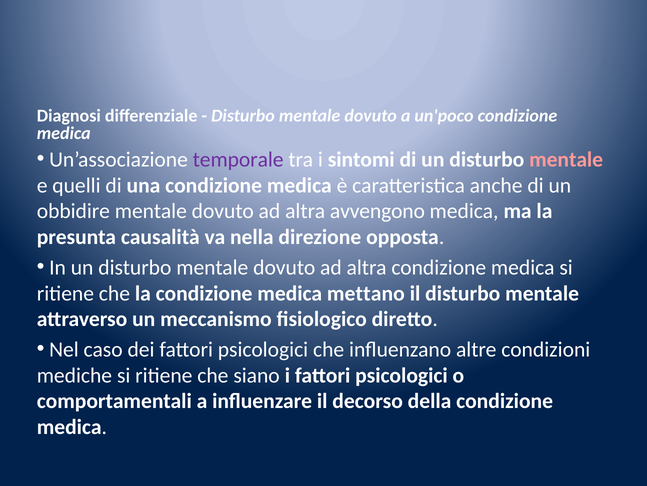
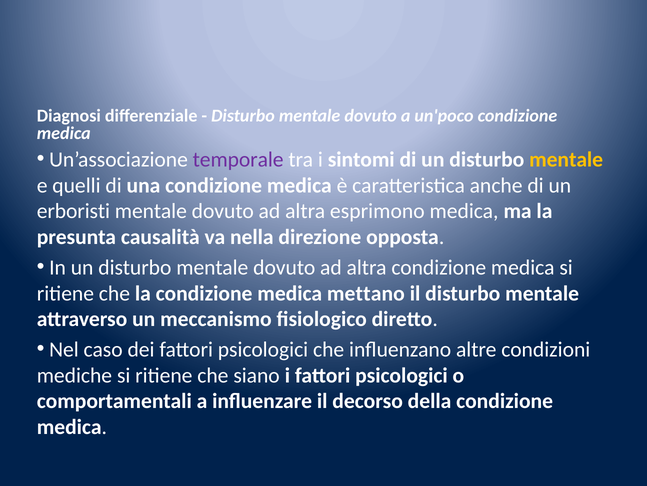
mentale colour: pink -> yellow (566, 159)
obbidire: obbidire -> erboristi (73, 211)
avvengono: avvengono -> esprimono (377, 211)
